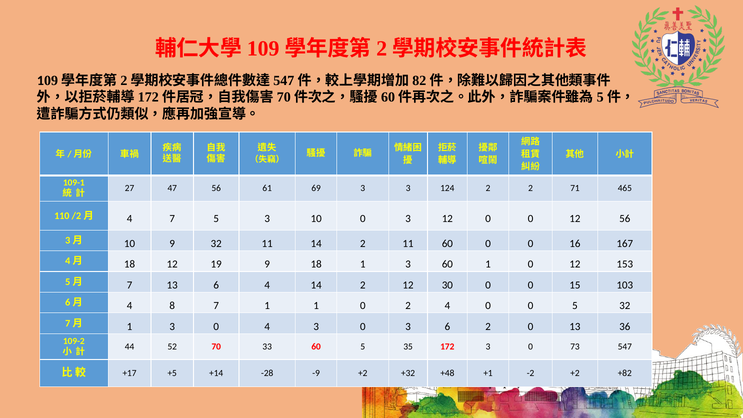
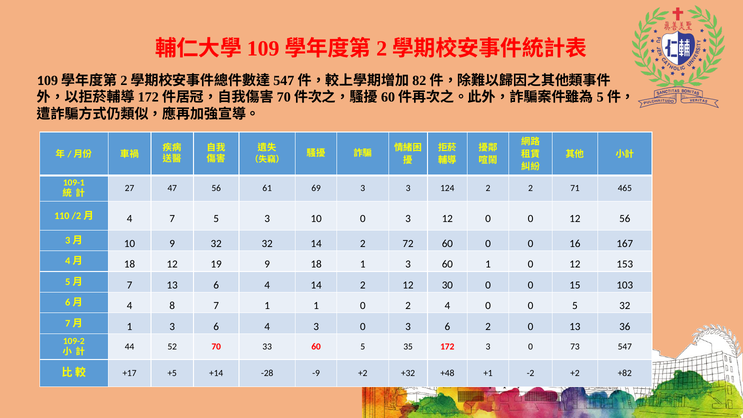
32 11: 11 -> 32 (267, 244)
2 11: 11 -> 72 (408, 244)
1 3 0: 0 -> 6 (216, 326)
